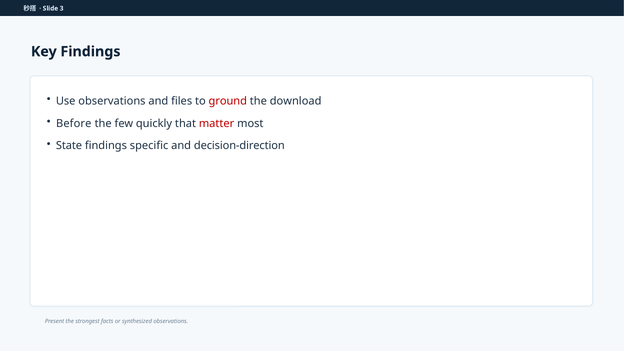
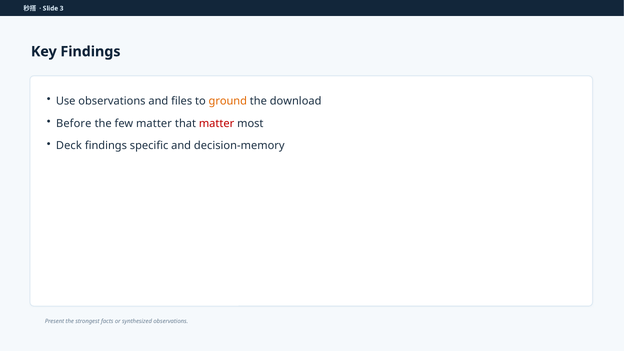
ground colour: red -> orange (228, 101)
few quickly: quickly -> matter (154, 123)
State: State -> Deck (69, 146)
decision-direction: decision-direction -> decision-memory (239, 146)
